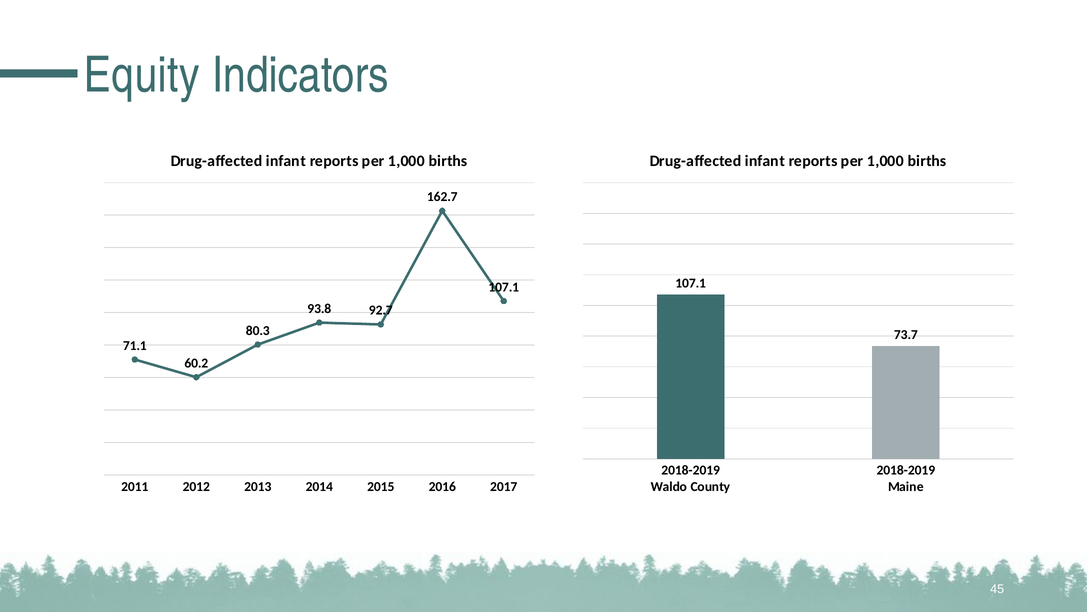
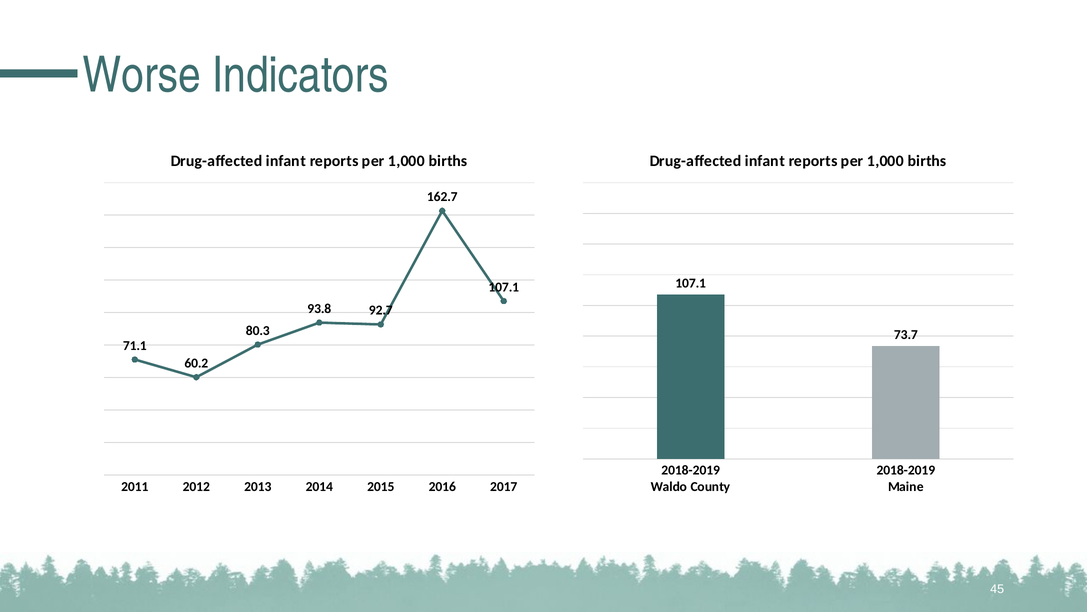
Equity: Equity -> Worse (142, 75)
